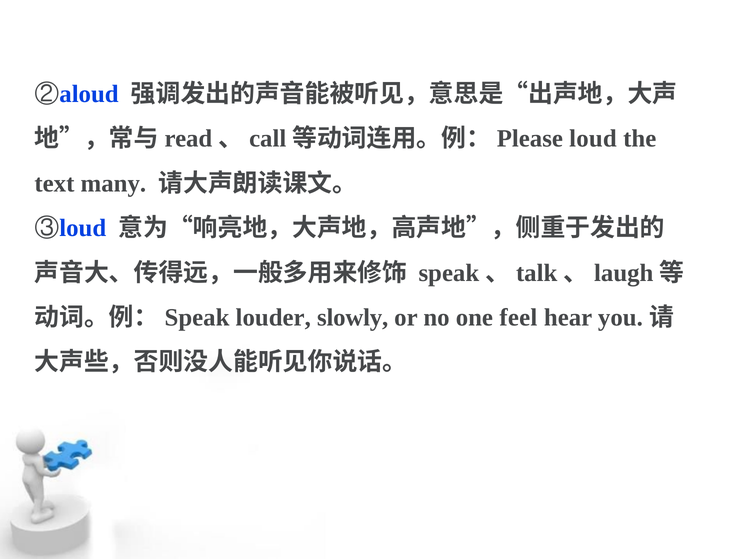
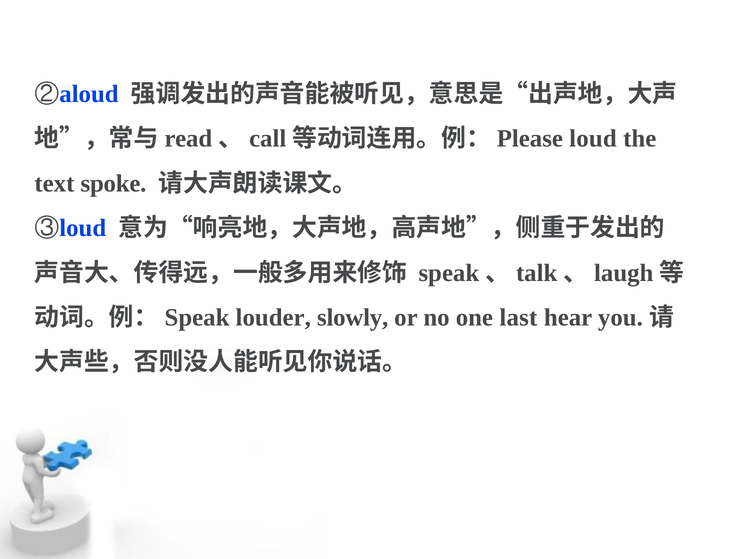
many: many -> spoke (113, 183)
feel: feel -> last (518, 317)
